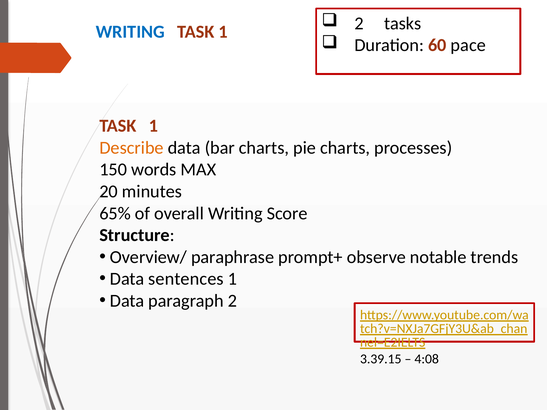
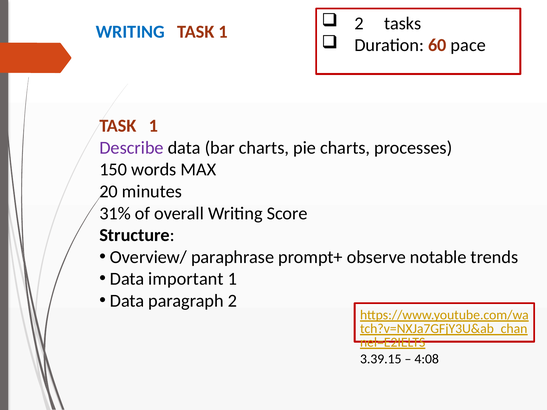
Describe colour: orange -> purple (132, 148)
65%: 65% -> 31% (115, 214)
sentences: sentences -> important (186, 279)
